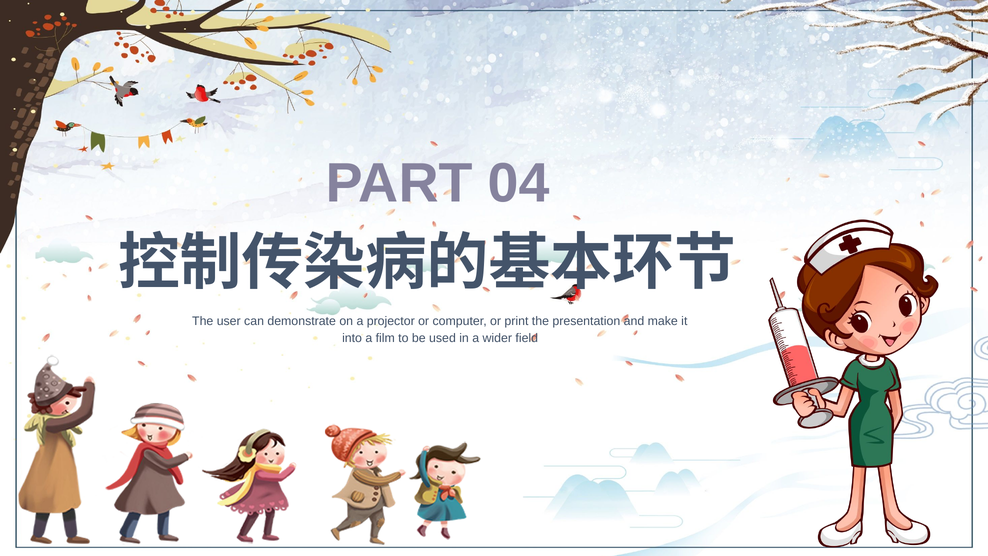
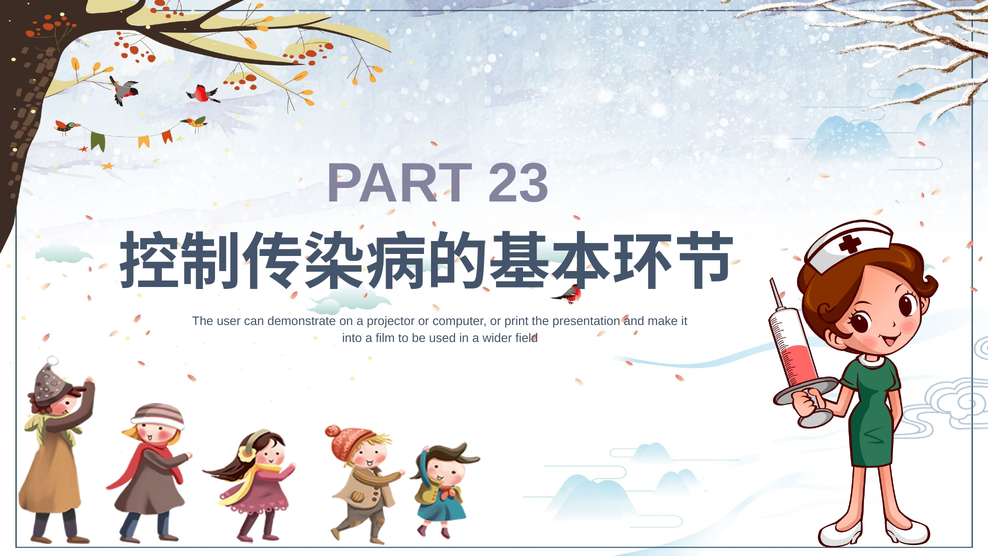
04: 04 -> 23 (519, 183)
